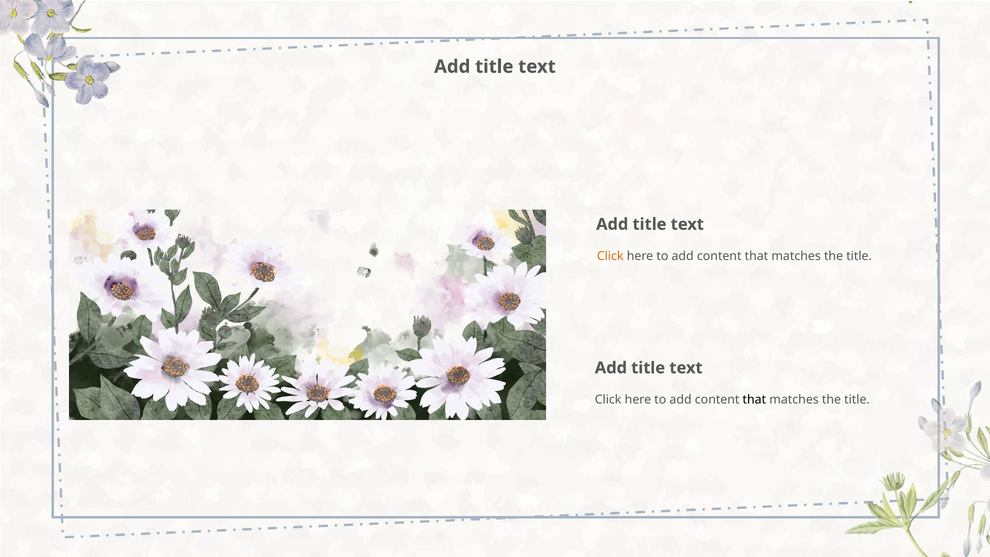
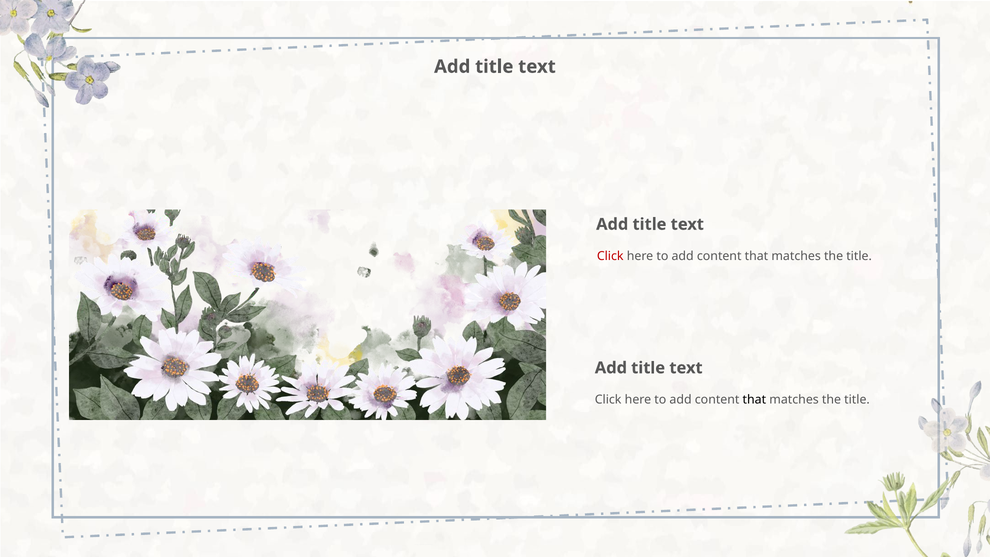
Click colour: orange -> red (610, 256)
